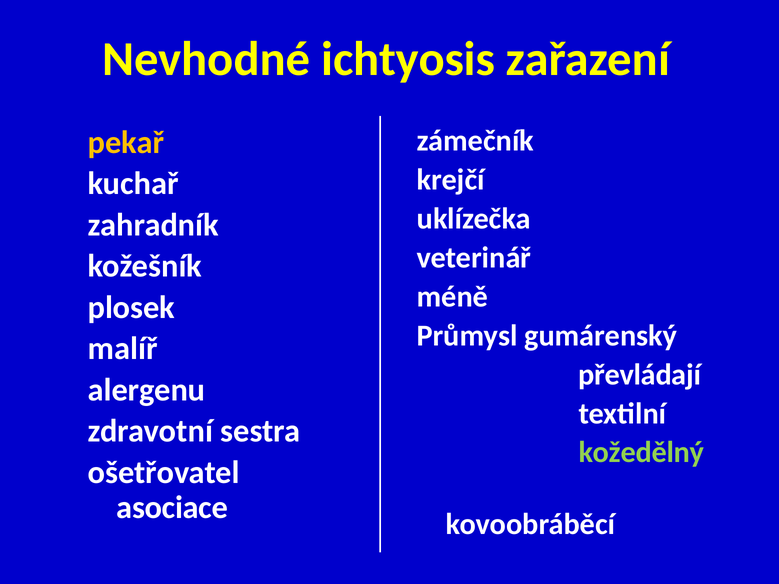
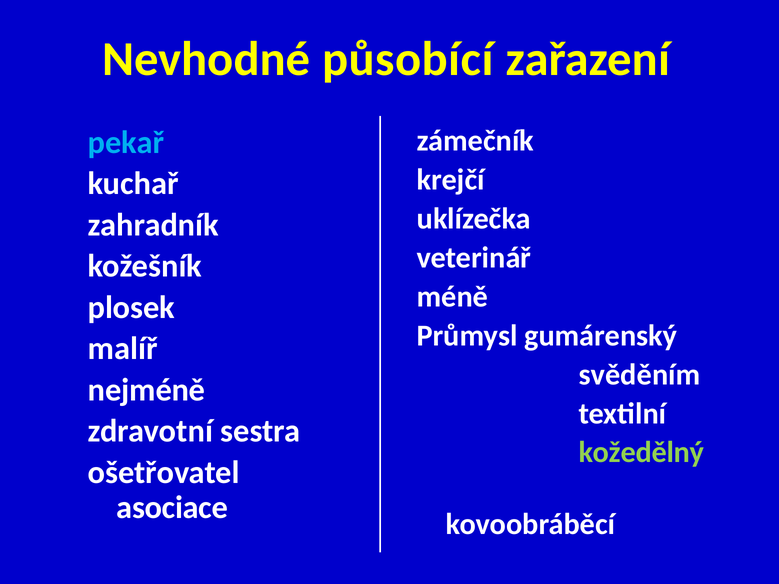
ichtyosis: ichtyosis -> působící (408, 59)
pekař colour: yellow -> light blue (126, 142)
převládají: převládají -> svěděním (640, 375)
alergenu: alergenu -> nejméně (147, 390)
